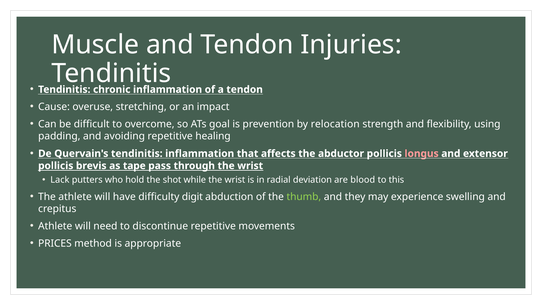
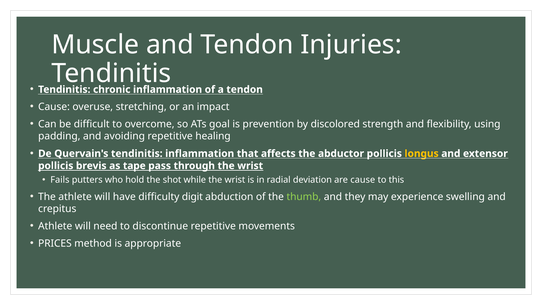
relocation: relocation -> discolored (335, 124)
longus colour: pink -> yellow (422, 153)
Lack: Lack -> Fails (60, 180)
are blood: blood -> cause (363, 180)
